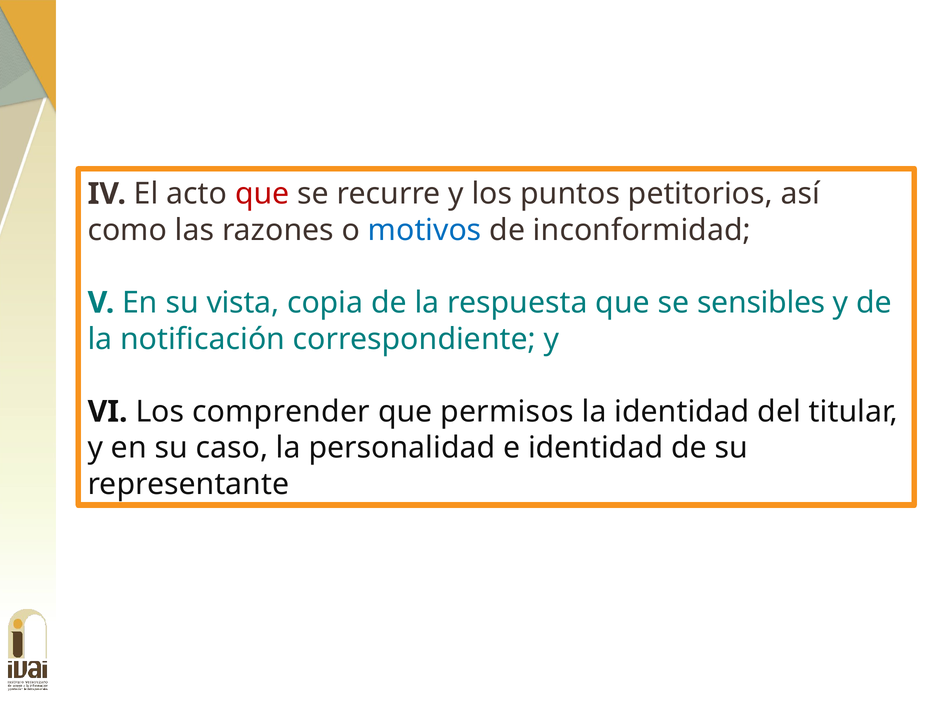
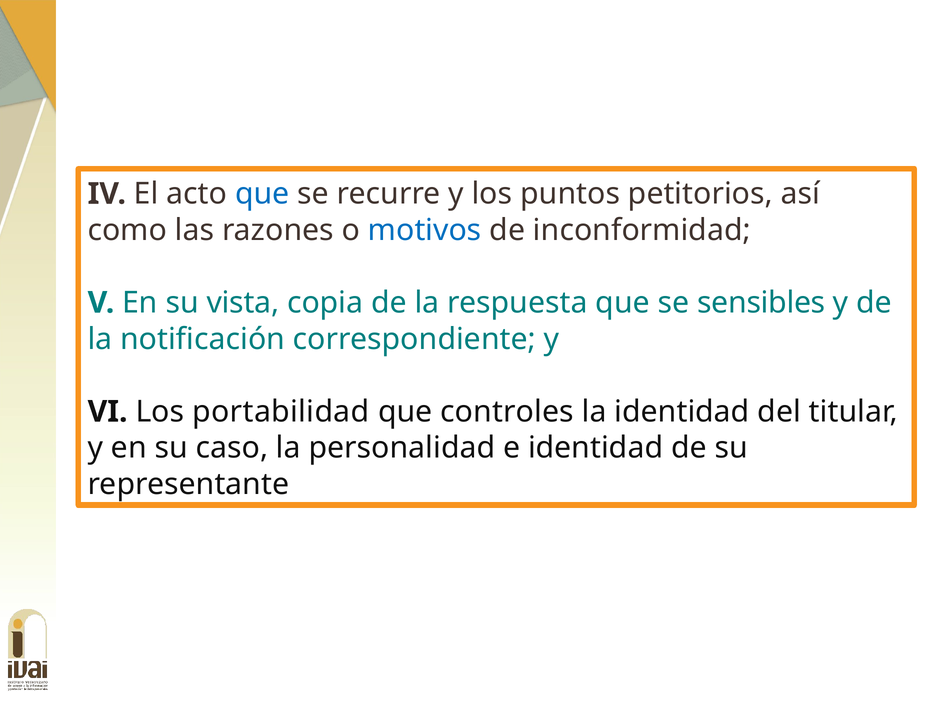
que colour: red -> blue (262, 194)
comprender: comprender -> portabilidad (281, 412)
permisos: permisos -> controles (507, 412)
